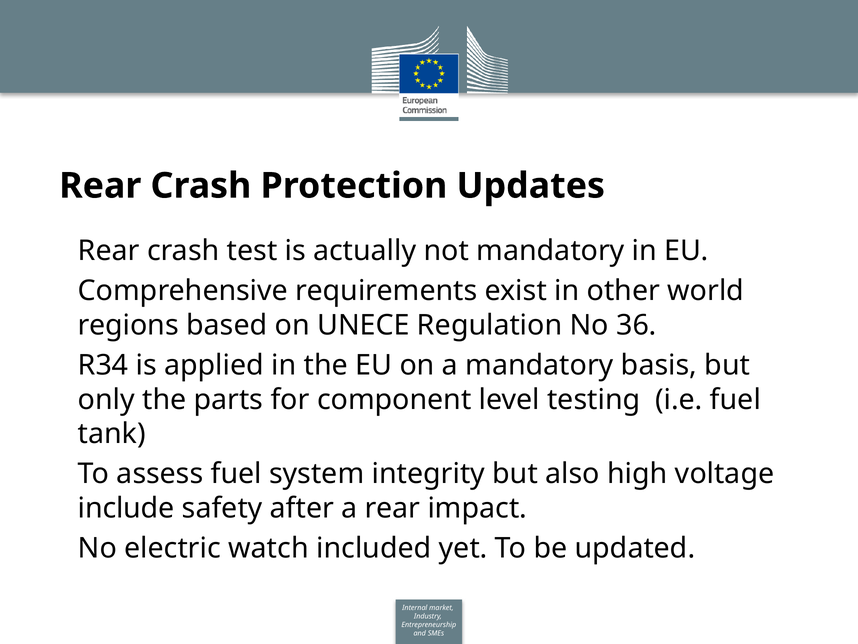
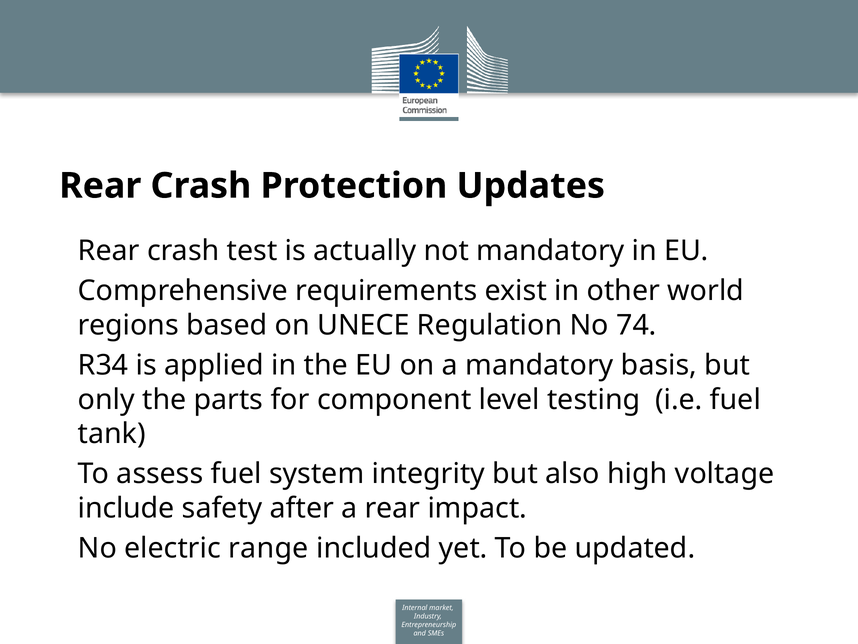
36: 36 -> 74 (636, 325)
watch: watch -> range (268, 548)
